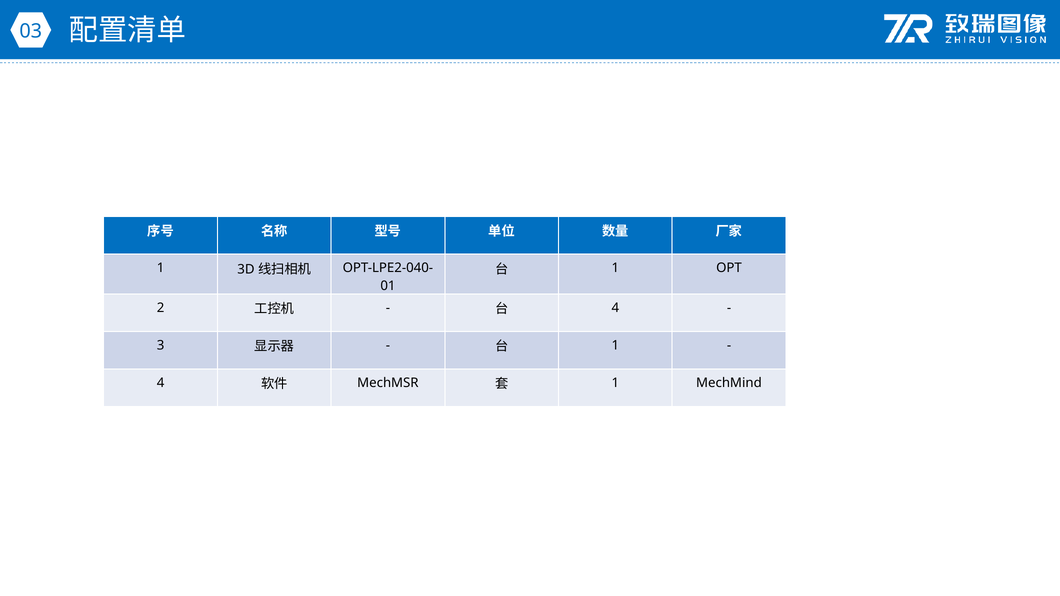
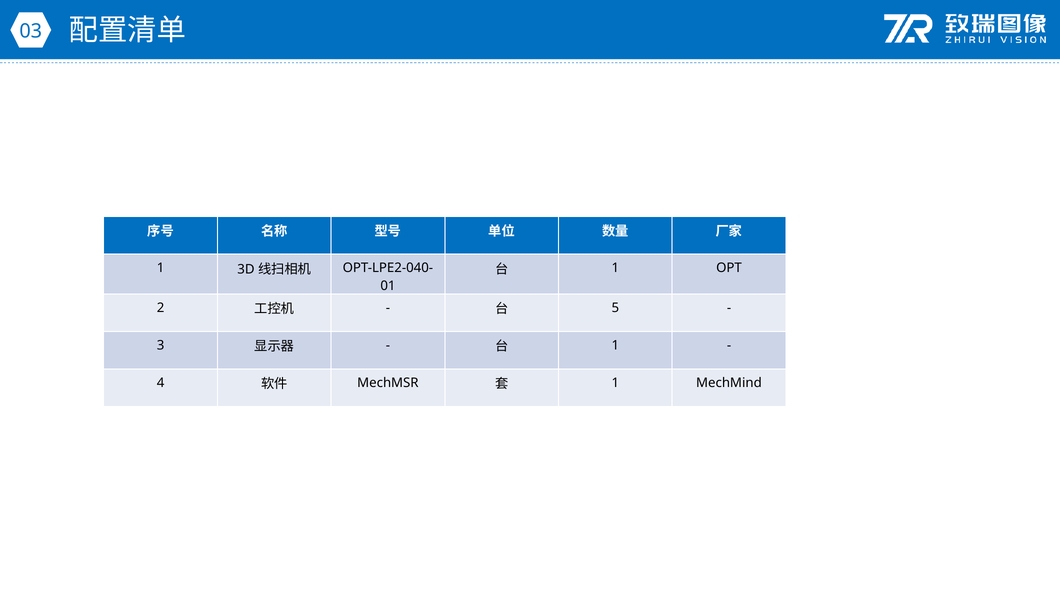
4: 4 -> 5 (615, 308)
